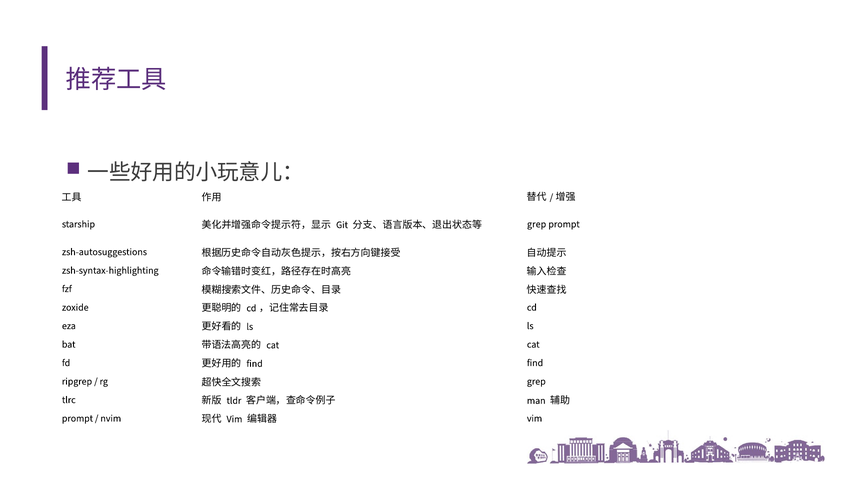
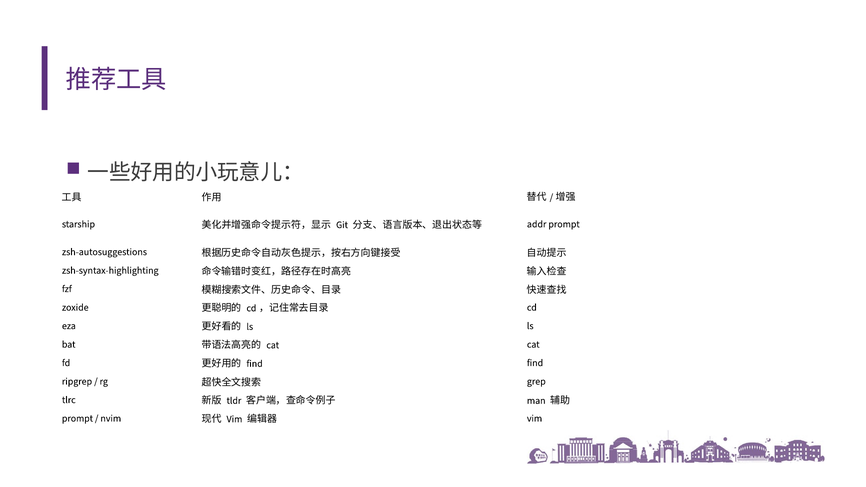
grep: grep -> addr (537, 224)
